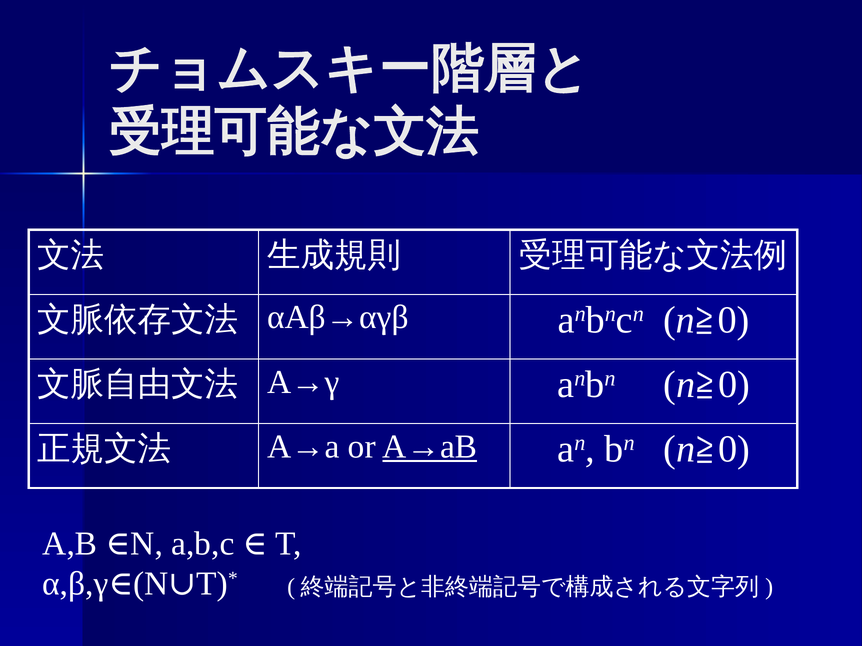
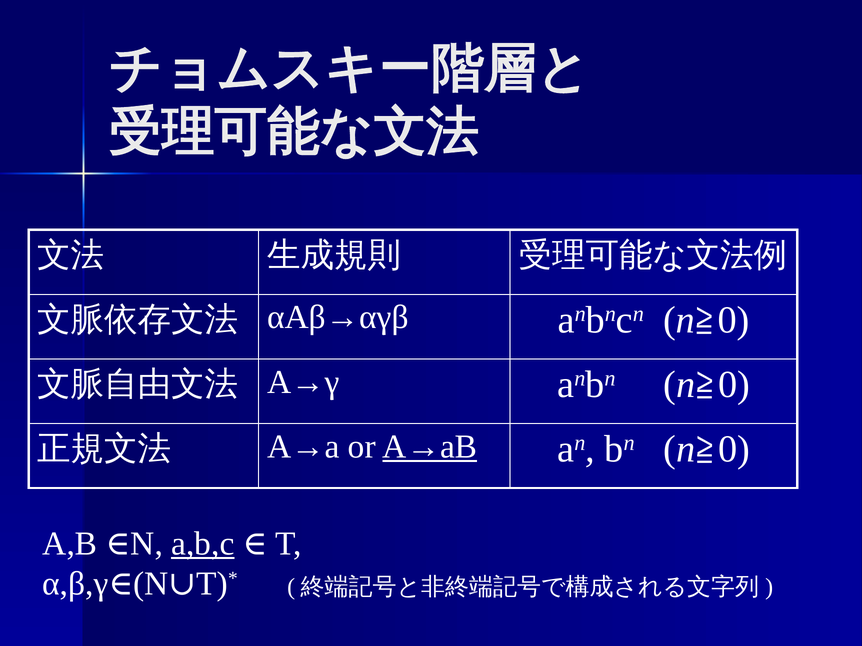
a,b,c underline: none -> present (203, 544)
